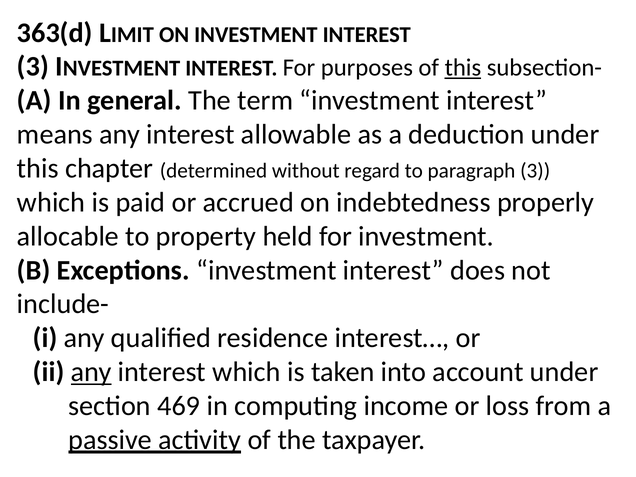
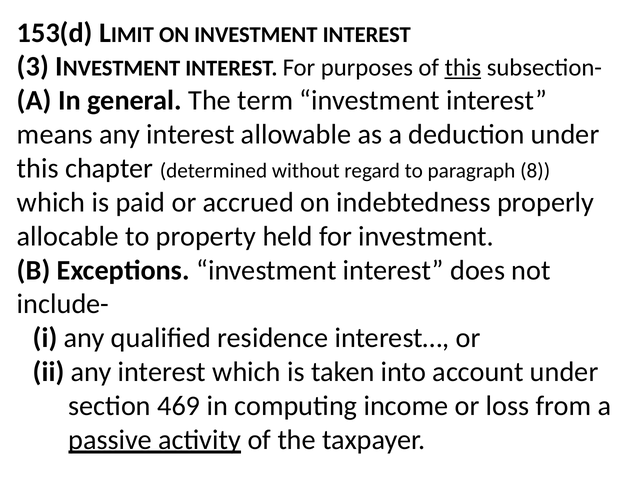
363(d: 363(d -> 153(d (55, 33)
paragraph 3: 3 -> 8 (535, 171)
any underline: present -> none (91, 372)
